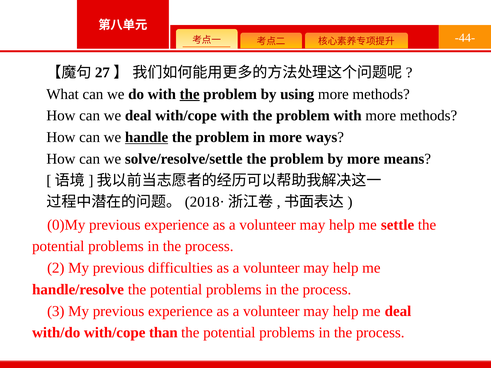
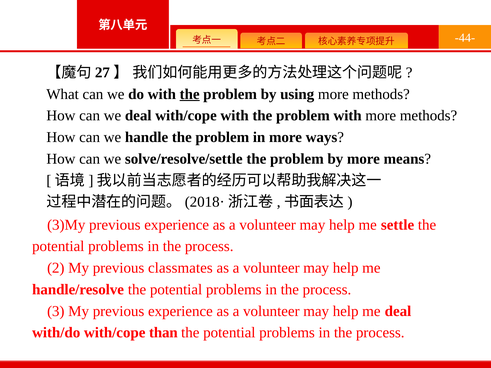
handle underline: present -> none (147, 137)
0)My: 0)My -> 3)My (66, 225)
difficulties: difficulties -> classmates (180, 268)
